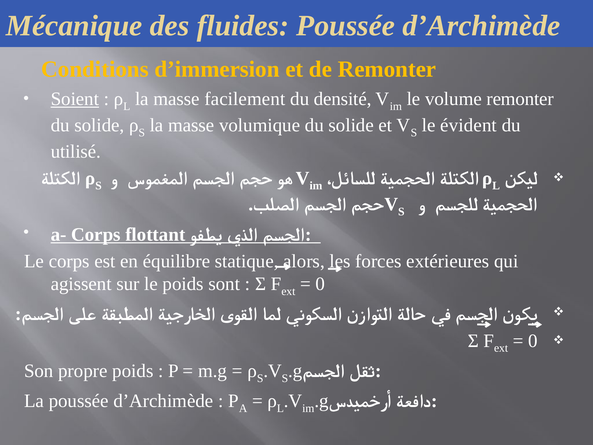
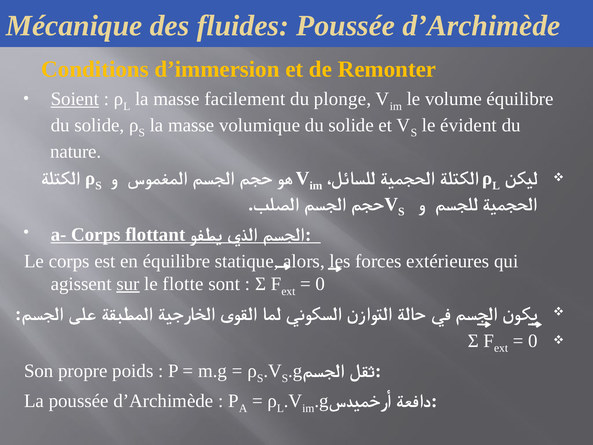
densité: densité -> plonge (343, 99)
volume remonter: remonter -> équilibre (520, 99)
utilisé: utilisé -> nature (76, 151)
sur underline: none -> present (128, 284)
le poids: poids -> flotte (183, 284)
